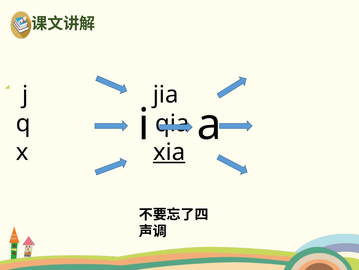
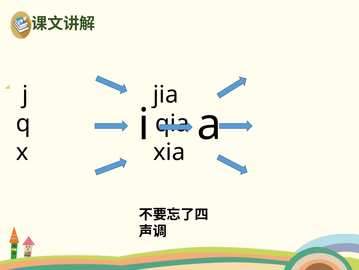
xia underline: present -> none (169, 152)
